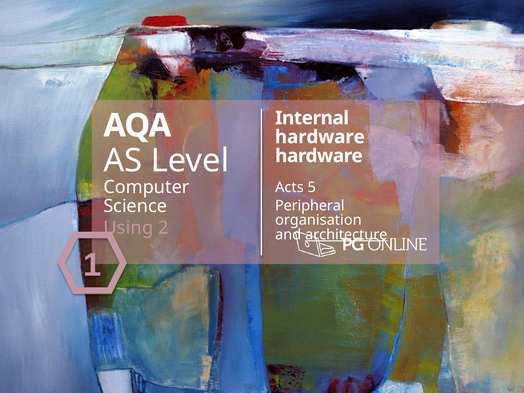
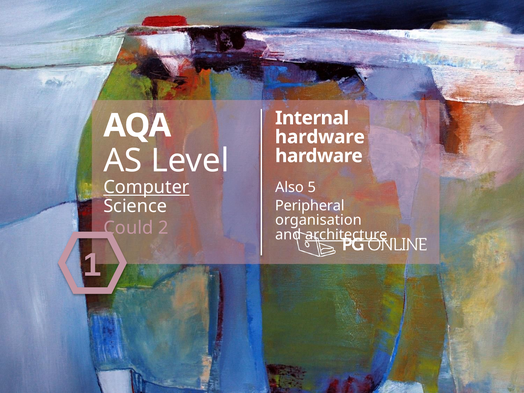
Computer underline: none -> present (146, 187)
Acts: Acts -> Also (289, 187)
Using: Using -> Could (128, 228)
